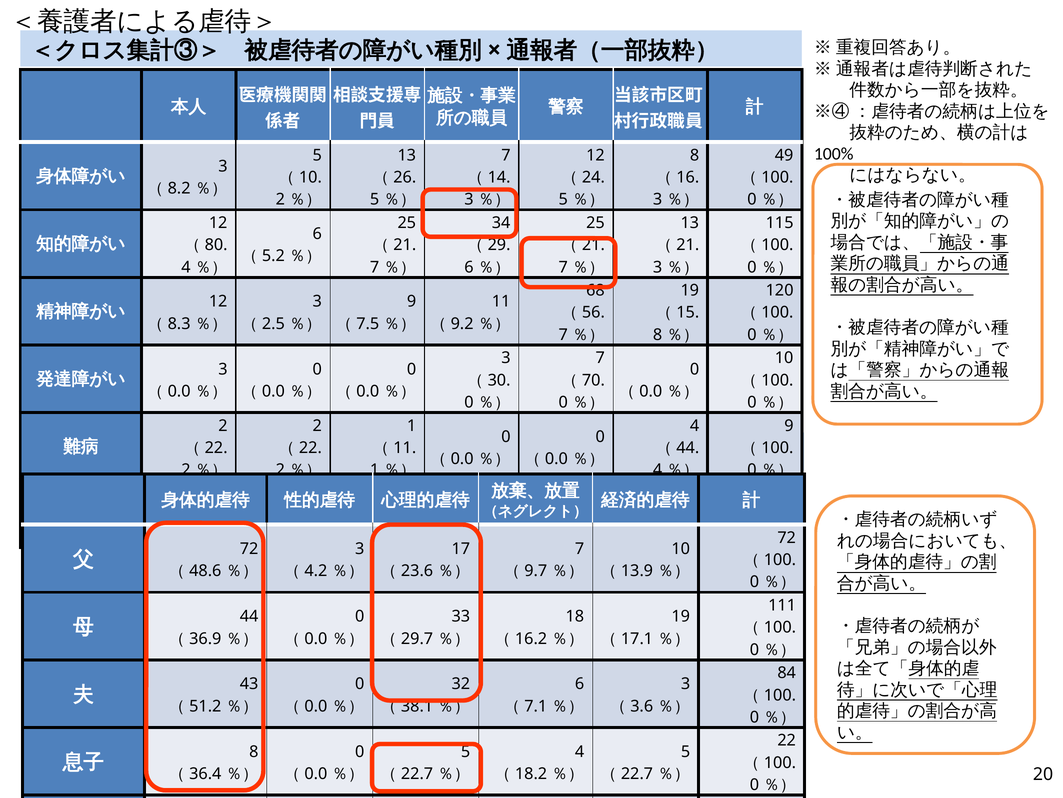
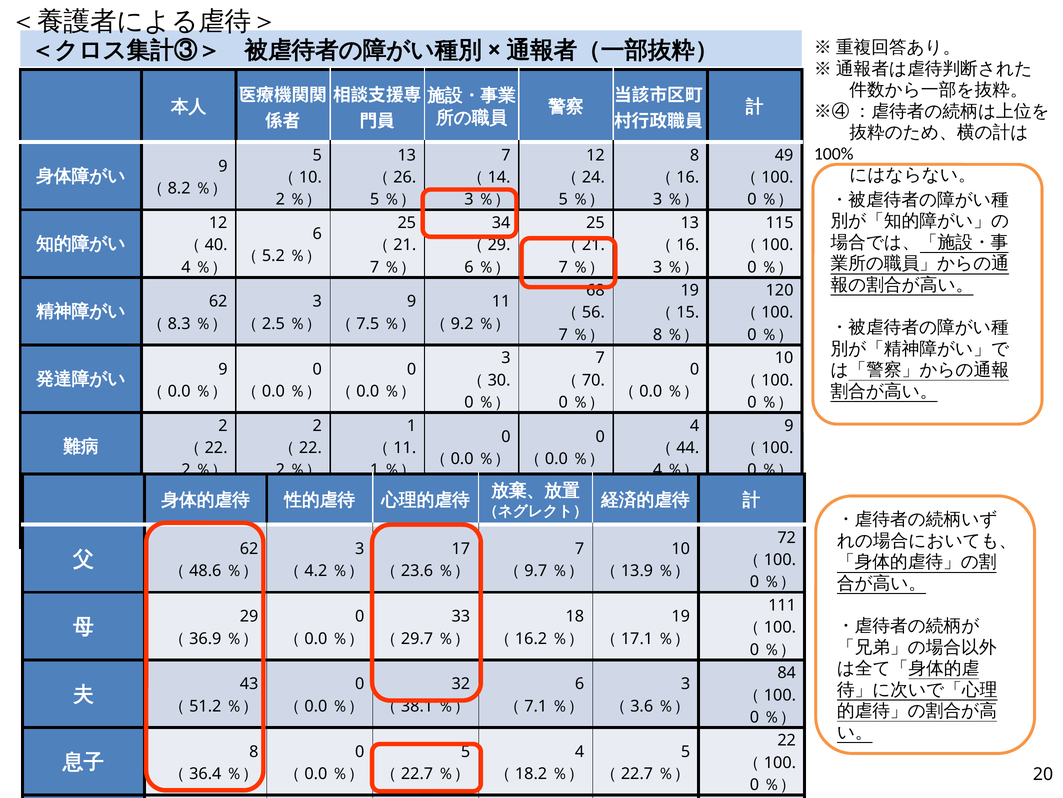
3: 3 -> 9 (223, 166)
80: 80 -> 40 (216, 245)
21: 21 -> 16 (688, 245)
12: 12 -> 62 (218, 301)
3: 3 -> 9 (223, 369)
72: 72 -> 62 (249, 548)
44: 44 -> 29 (249, 616)
